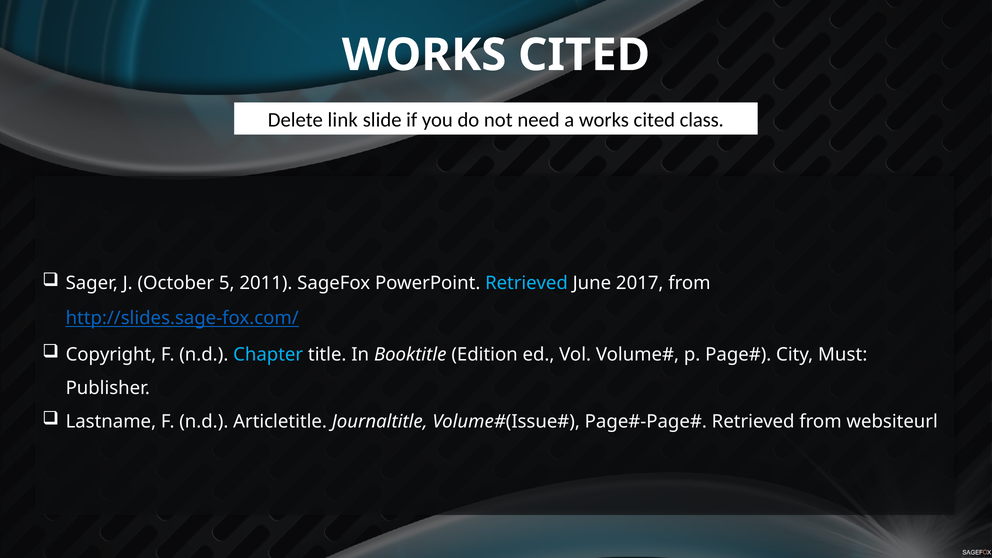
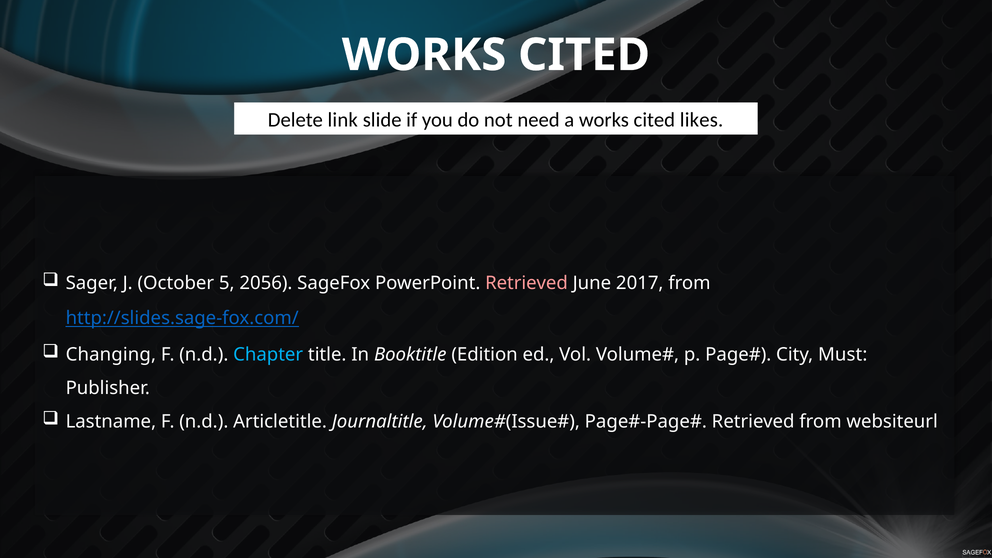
class: class -> likes (702, 120)
2011: 2011 -> 2056 (266, 283)
Retrieved colour: light blue -> pink (527, 283)
Copyright: Copyright -> Changing (111, 355)
